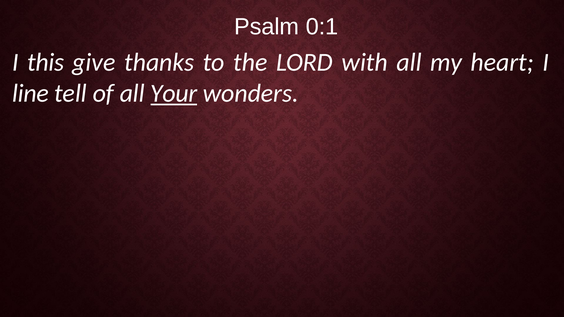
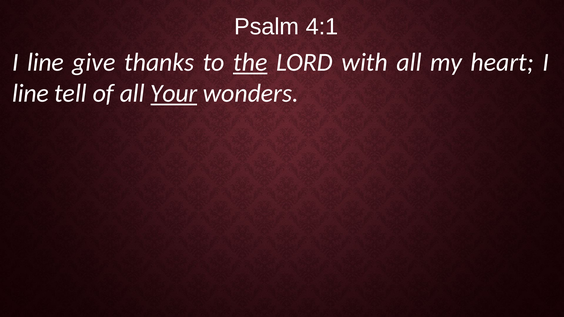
0:1: 0:1 -> 4:1 (322, 27)
this: this -> line (46, 63)
the underline: none -> present (250, 63)
